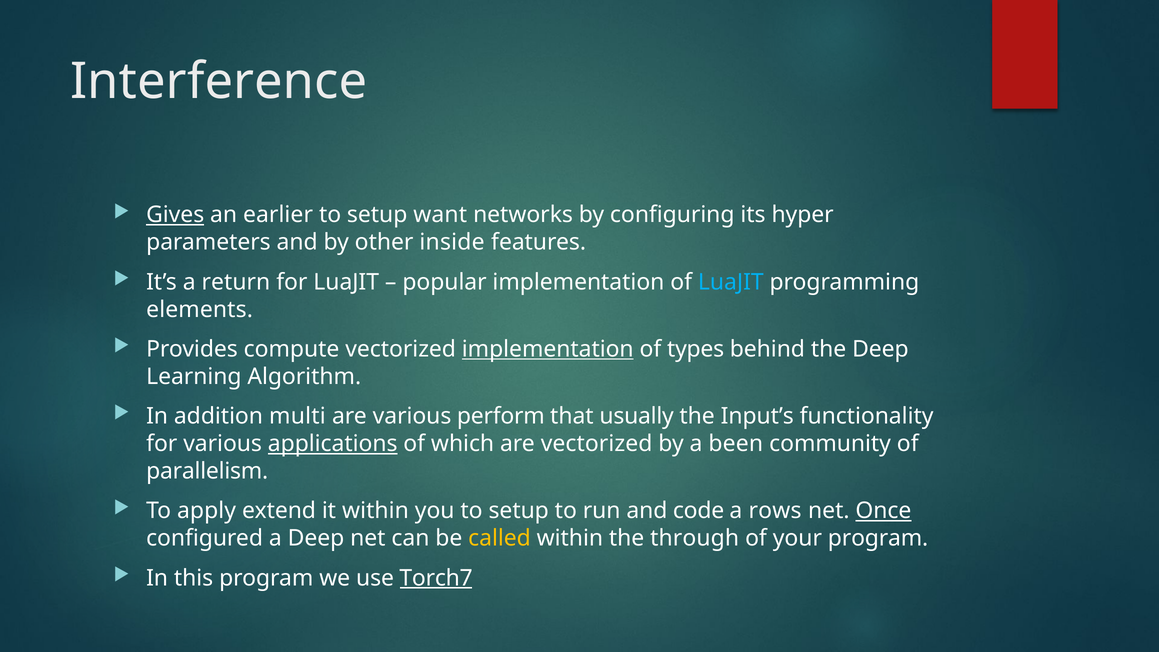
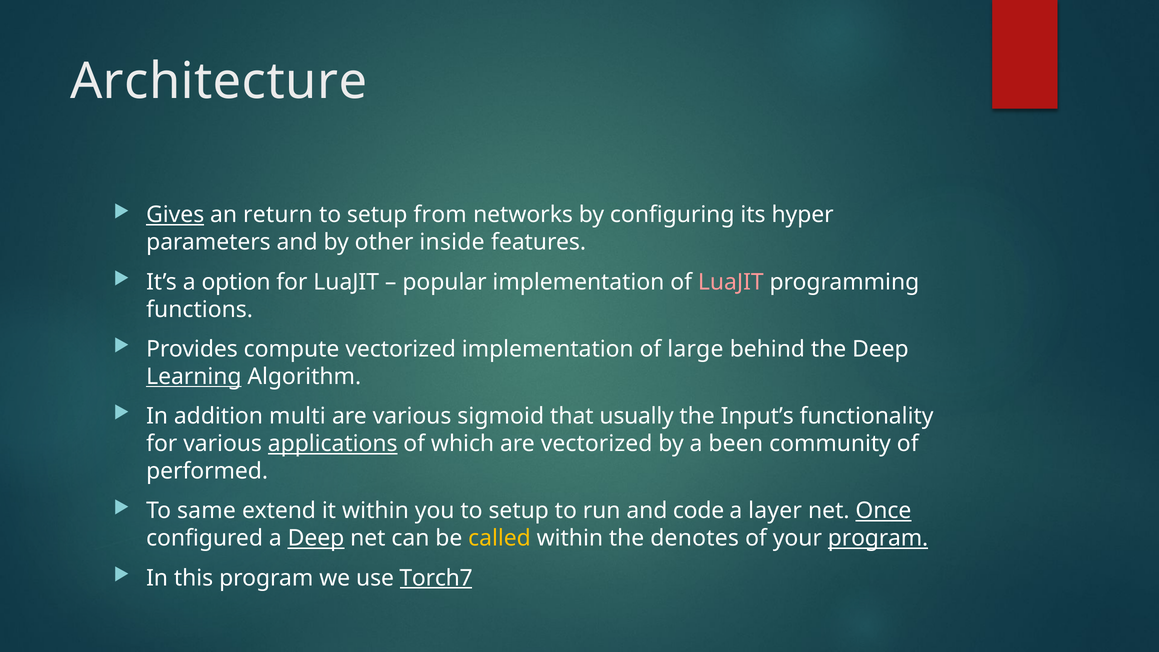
Interference: Interference -> Architecture (219, 81)
earlier: earlier -> return (278, 215)
want: want -> from (440, 215)
return: return -> option (236, 282)
LuaJIT colour: light blue -> pink (731, 282)
elements: elements -> functions (200, 310)
implementation underline: present -> none (548, 349)
types: types -> large (695, 349)
Learning underline: none -> present (194, 377)
perform: perform -> sigmoid (501, 416)
parallelism: parallelism -> performed (207, 471)
apply: apply -> same (206, 511)
rows: rows -> layer (775, 511)
Deep underline: none -> present (316, 538)
through: through -> denotes (695, 538)
program underline: none -> present (878, 538)
